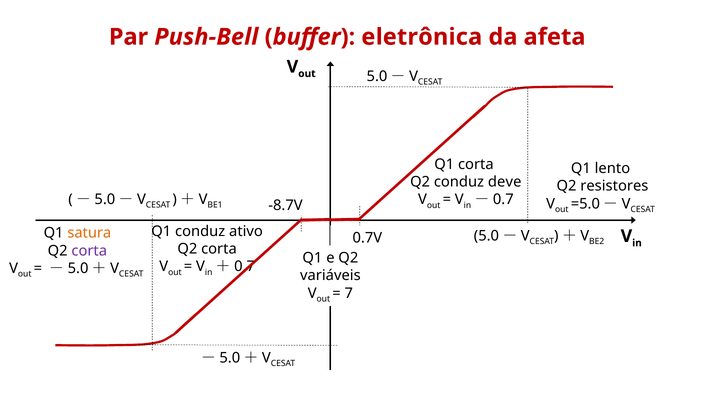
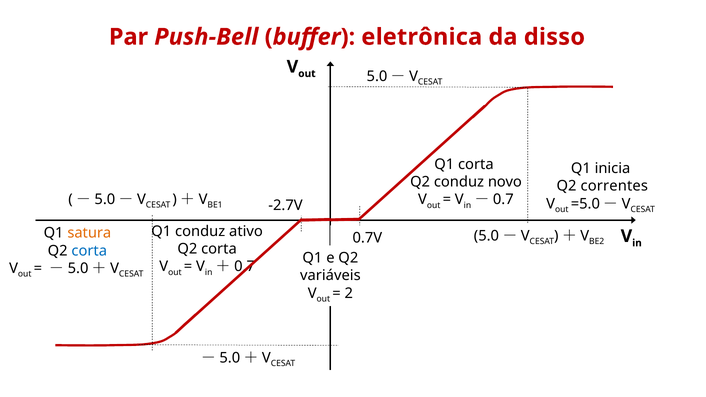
afeta: afeta -> disso (554, 37)
lento: lento -> inicia (612, 168)
deve: deve -> novo (505, 182)
resistores: resistores -> correntes (614, 186)
-8.7V: -8.7V -> -2.7V (285, 205)
corta colour: purple -> blue (89, 251)
7: 7 -> 2 (349, 293)
